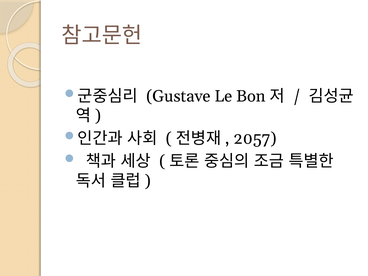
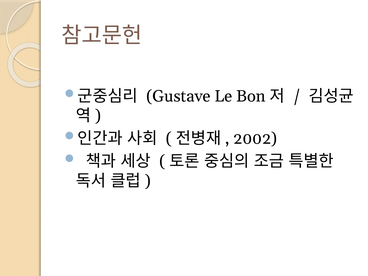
2057: 2057 -> 2002 (255, 139)
